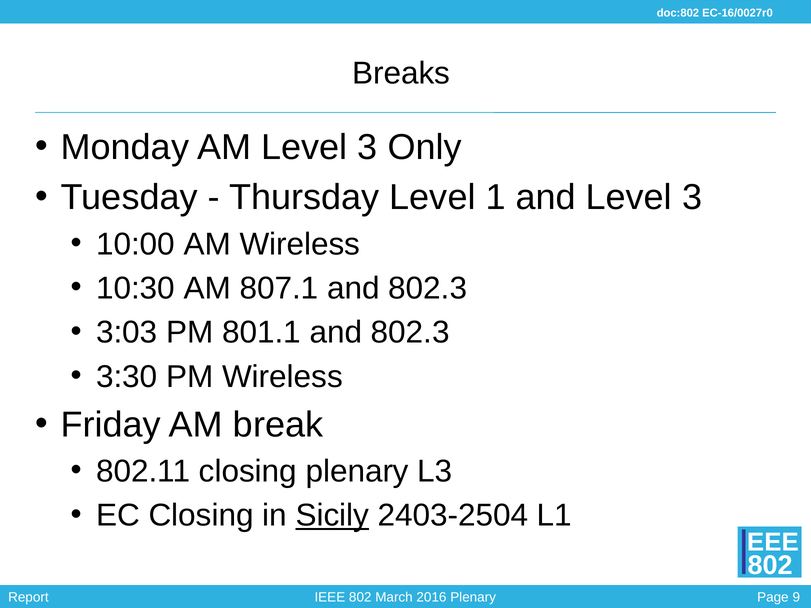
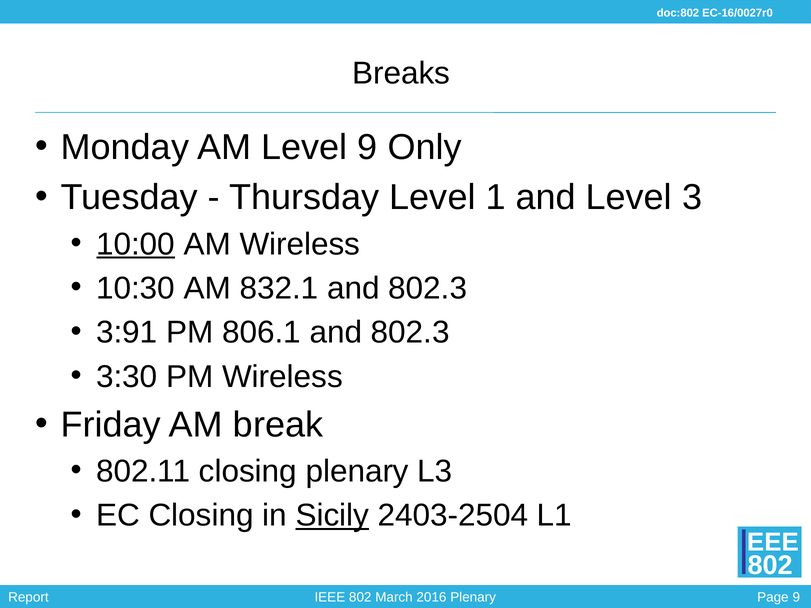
AM Level 3: 3 -> 9 (367, 147)
10:00 underline: none -> present (136, 244)
807.1: 807.1 -> 832.1 (279, 288)
3:03: 3:03 -> 3:91 (127, 333)
801.1: 801.1 -> 806.1 (261, 333)
